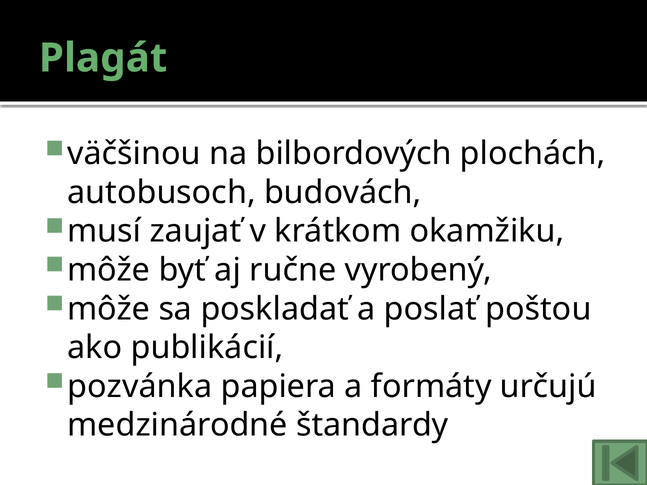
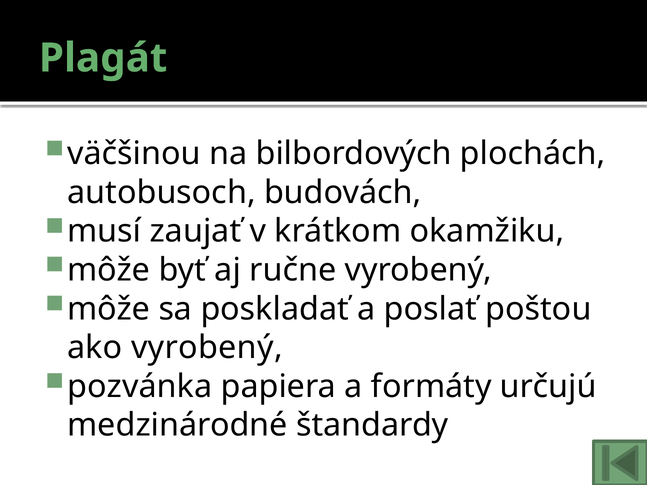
ako publikácií: publikácií -> vyrobený (207, 348)
